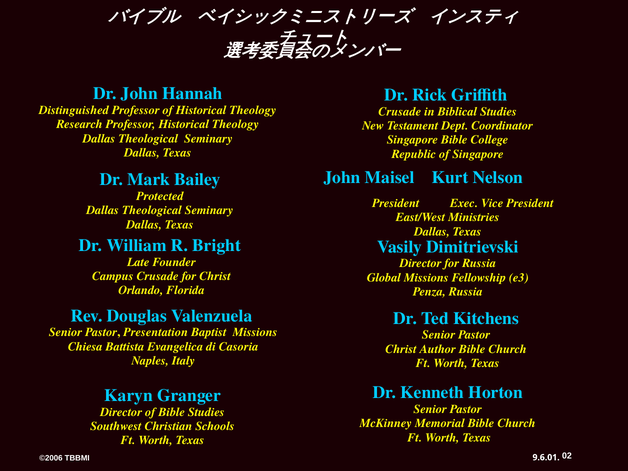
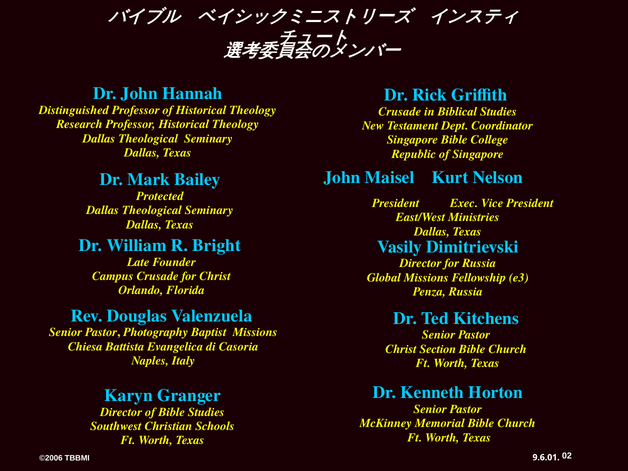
Presentation: Presentation -> Photography (156, 332)
Author: Author -> Section (438, 349)
